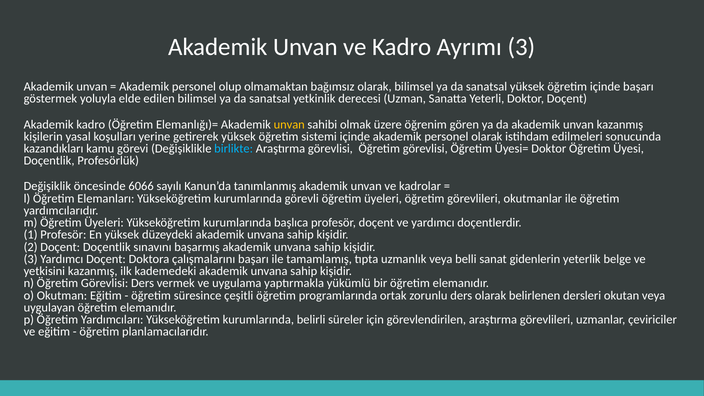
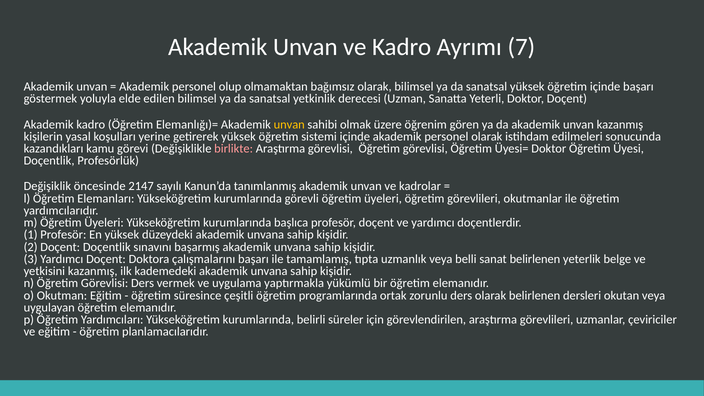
Ayrımı 3: 3 -> 7 (522, 47)
birlikte colour: light blue -> pink (234, 149)
6066: 6066 -> 2147 (141, 186)
sanat gidenlerin: gidenlerin -> belirlenen (535, 259)
